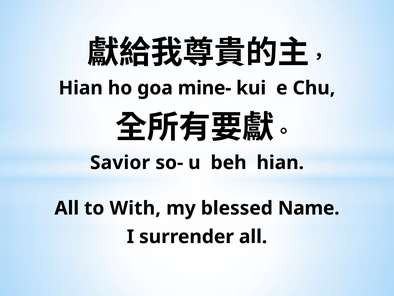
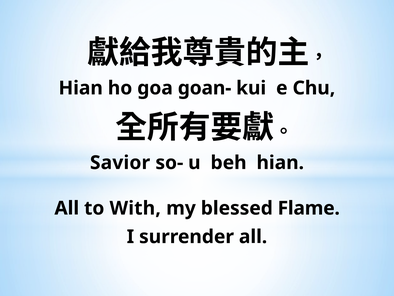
mine-: mine- -> goan- (205, 88)
Name: Name -> Flame (309, 208)
